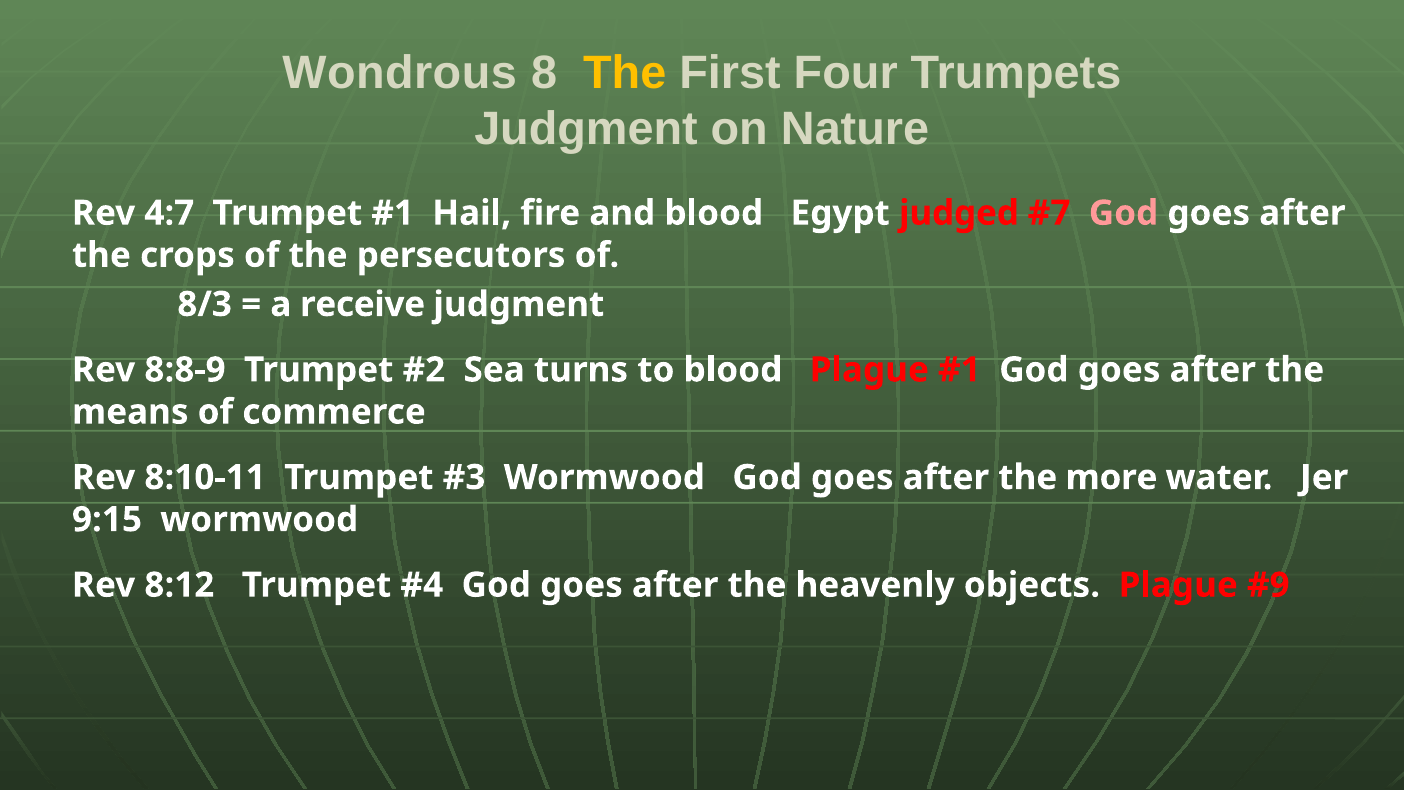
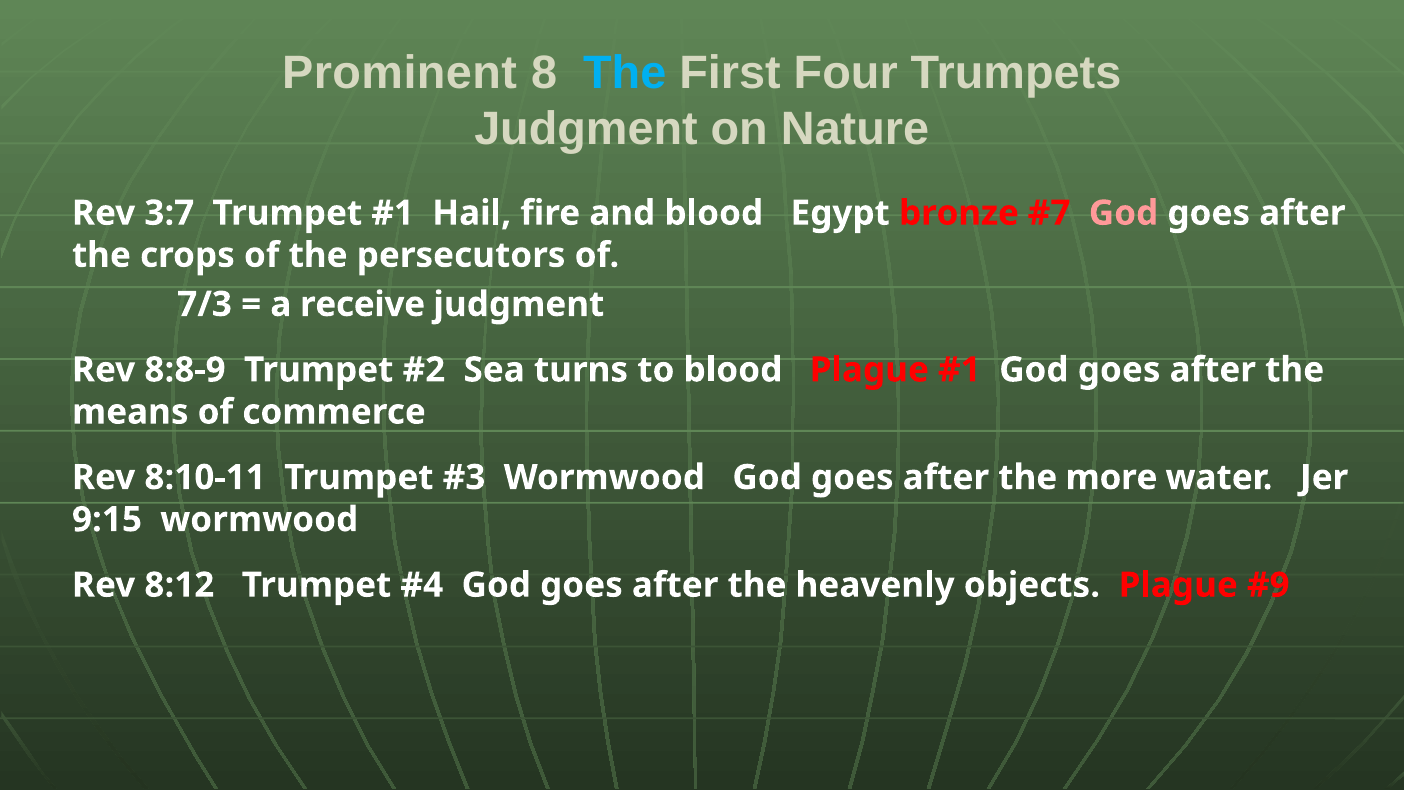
Wondrous: Wondrous -> Prominent (400, 73)
The colour: yellow -> light blue (625, 73)
4:7: 4:7 -> 3:7 (169, 213)
judged: judged -> bronze (959, 213)
8/3: 8/3 -> 7/3 (205, 304)
